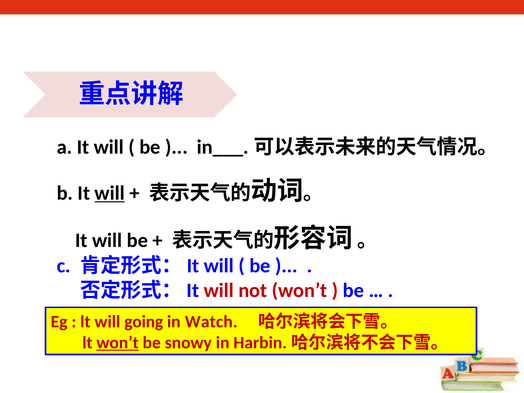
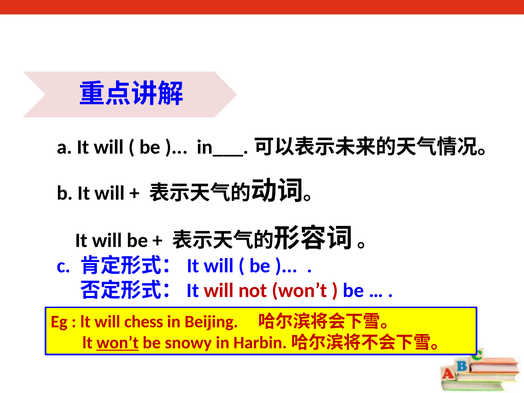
will underline: present -> none (110, 193)
going: going -> chess (144, 322)
Watch: Watch -> Beijing (211, 322)
